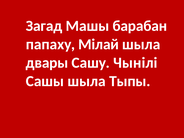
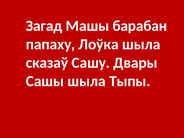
Мілай: Мілай -> Лоўка (99, 44)
двары: двары -> сказаў (47, 63)
Чынілі: Чынілі -> Двары (135, 63)
